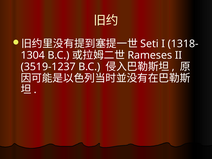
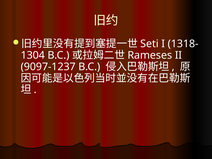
3519-1237: 3519-1237 -> 9097-1237 (48, 67)
